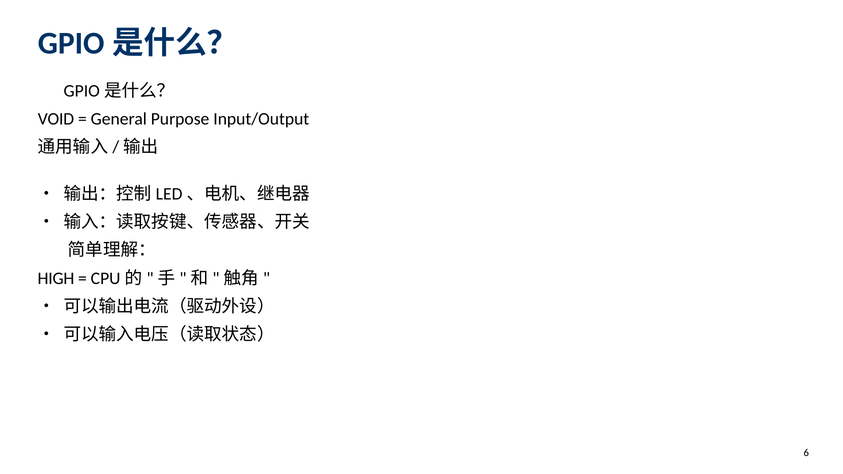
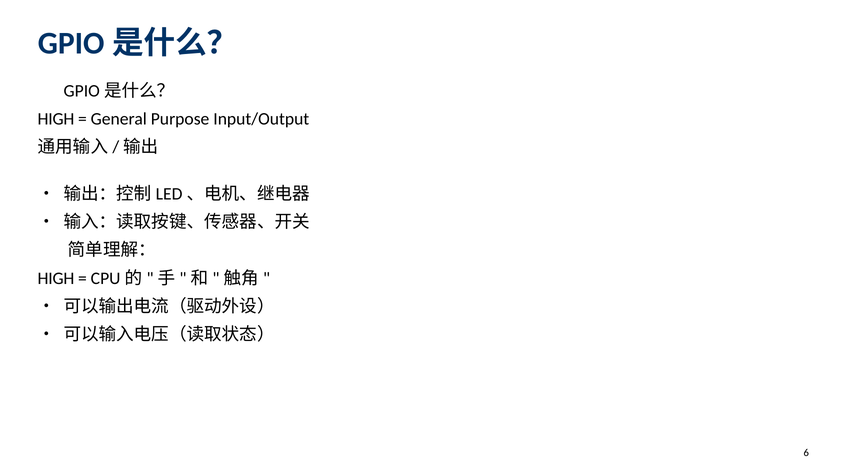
VOID: VOID -> HIGH (56, 119)
